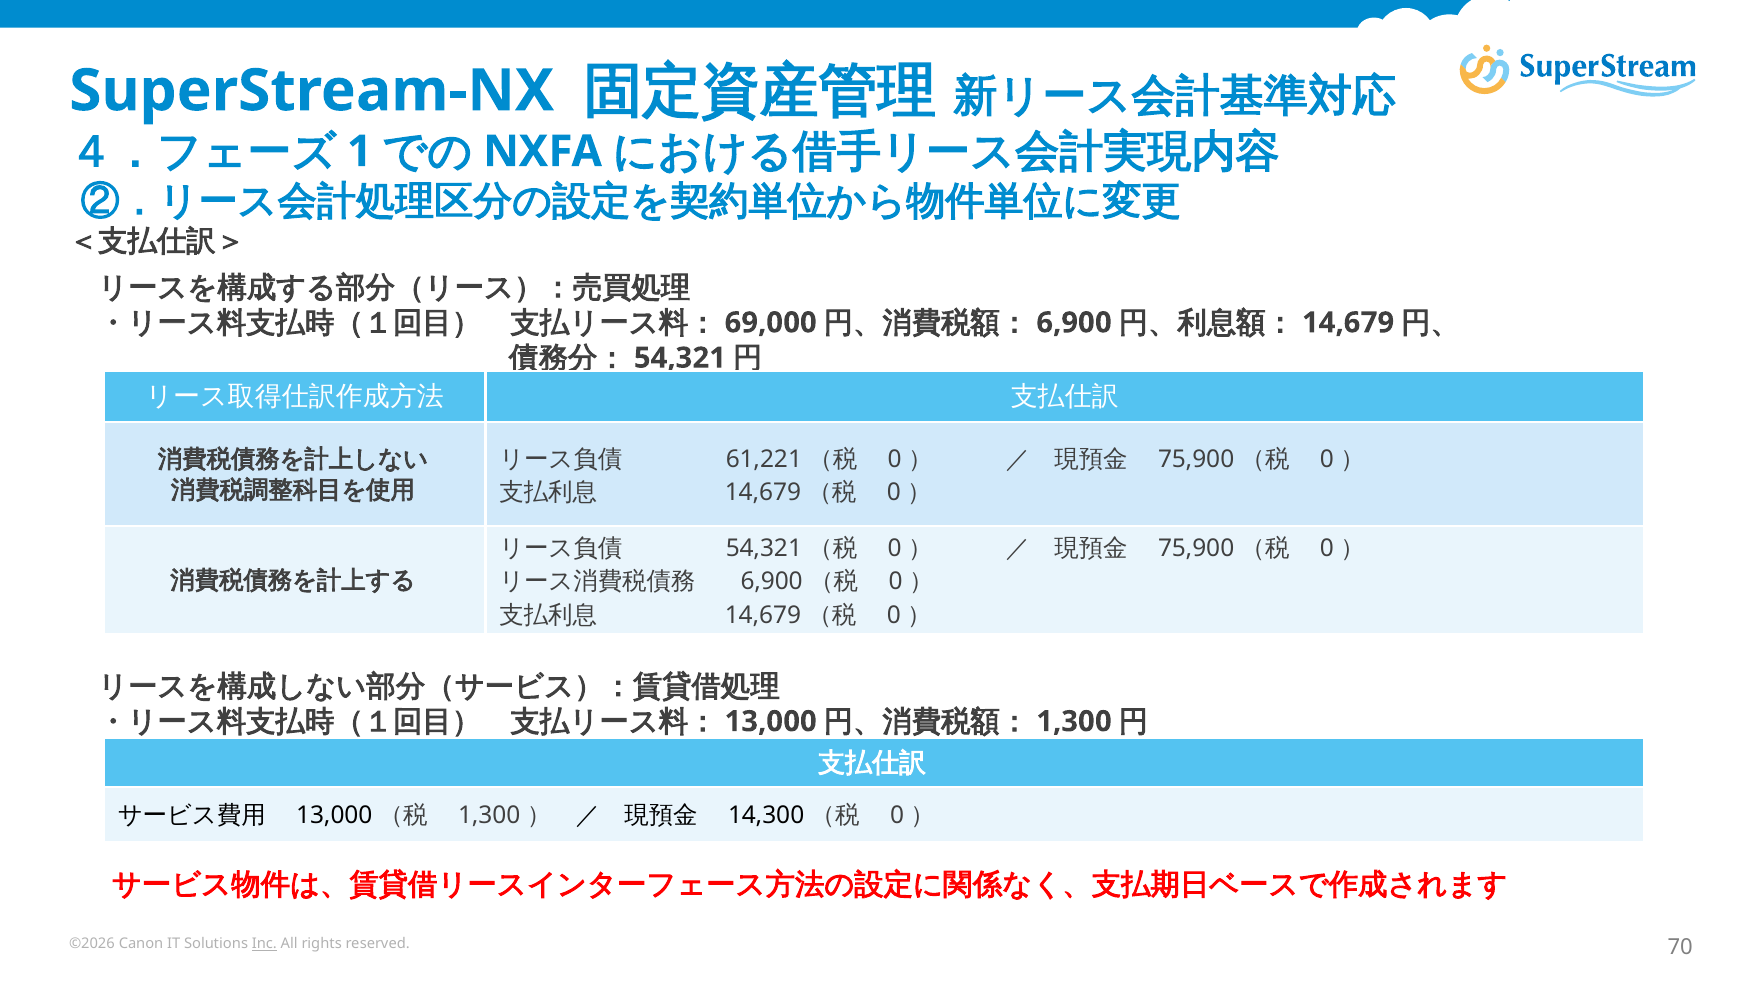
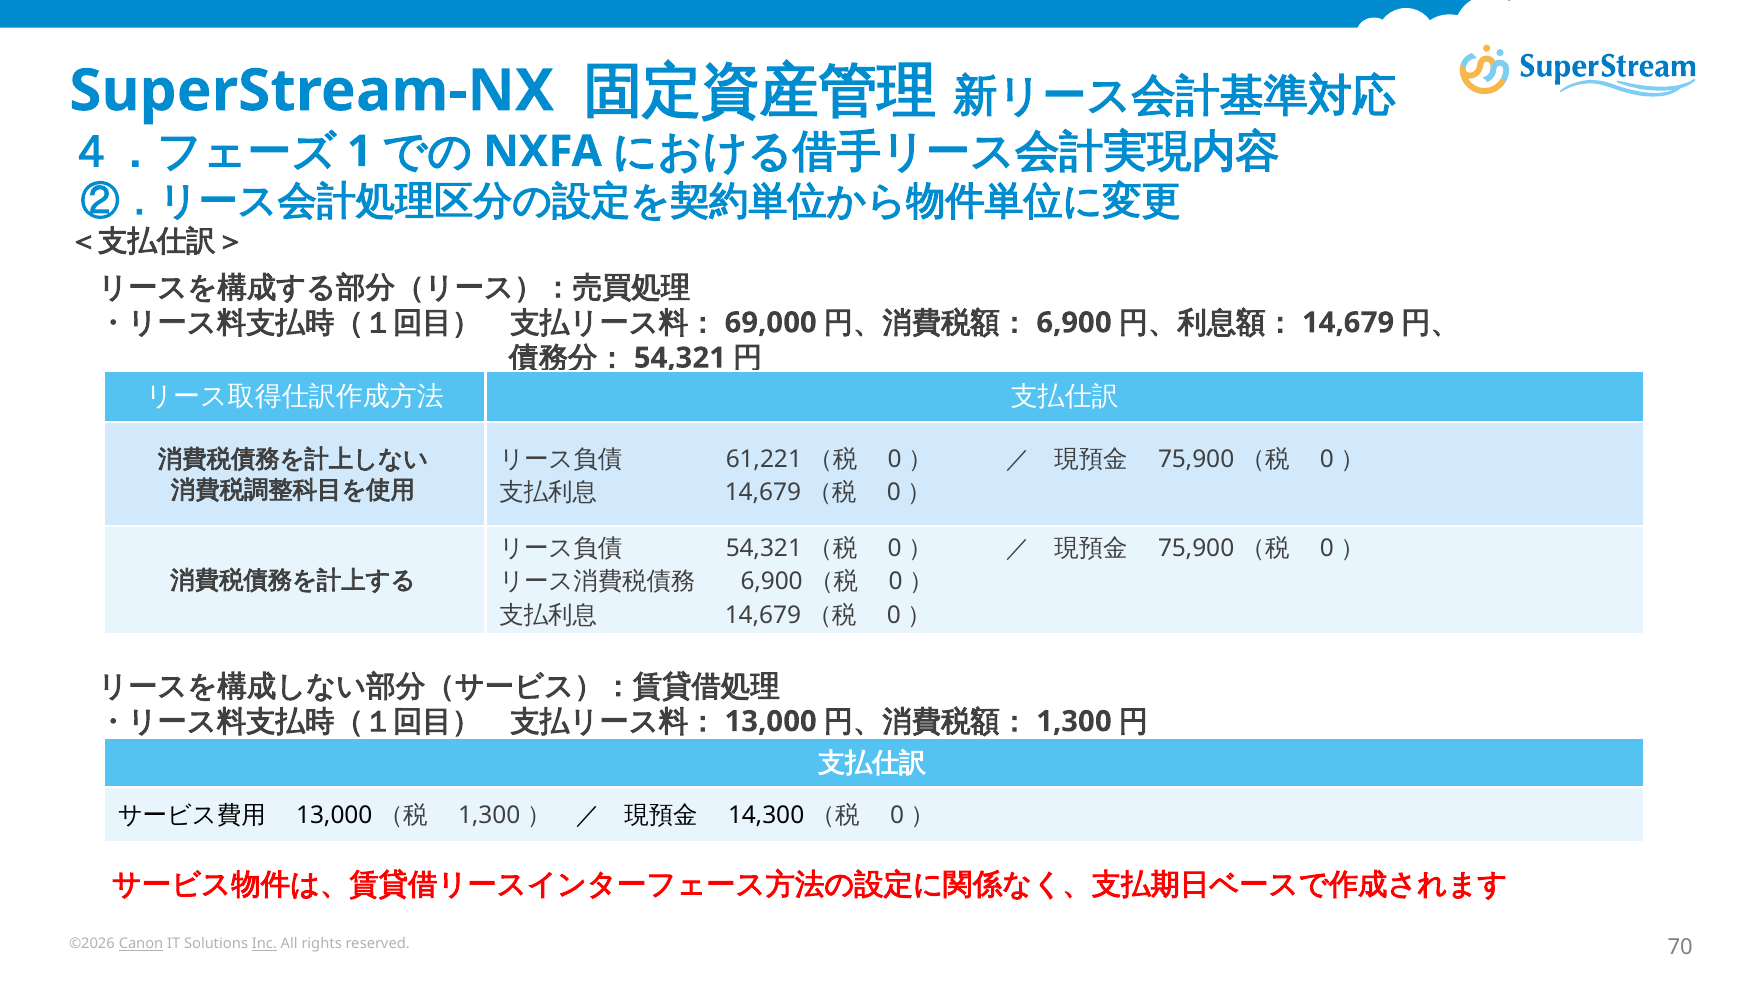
Canon underline: none -> present (141, 944)
